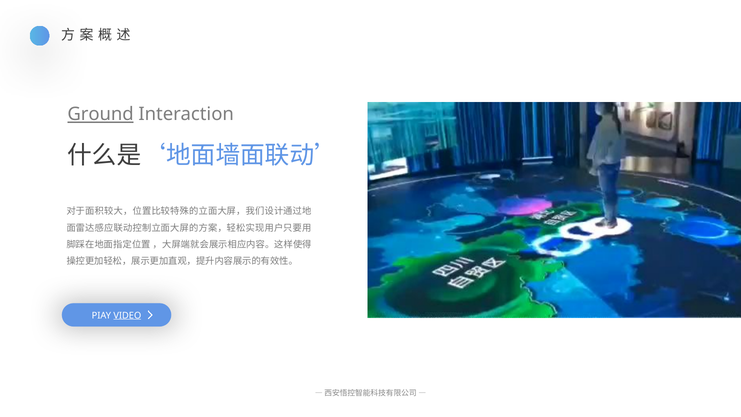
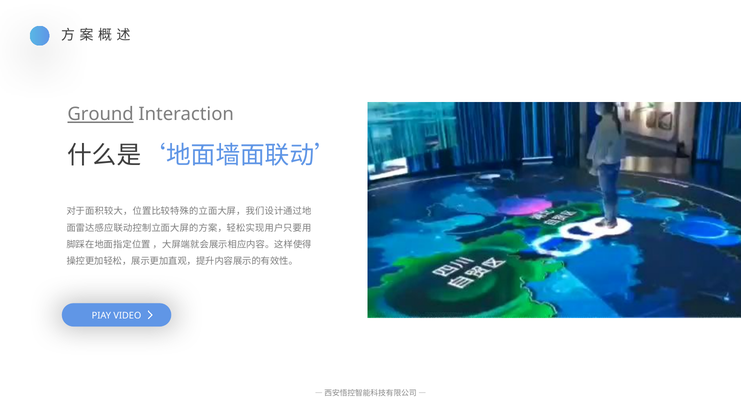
VIDEO underline: present -> none (127, 315)
